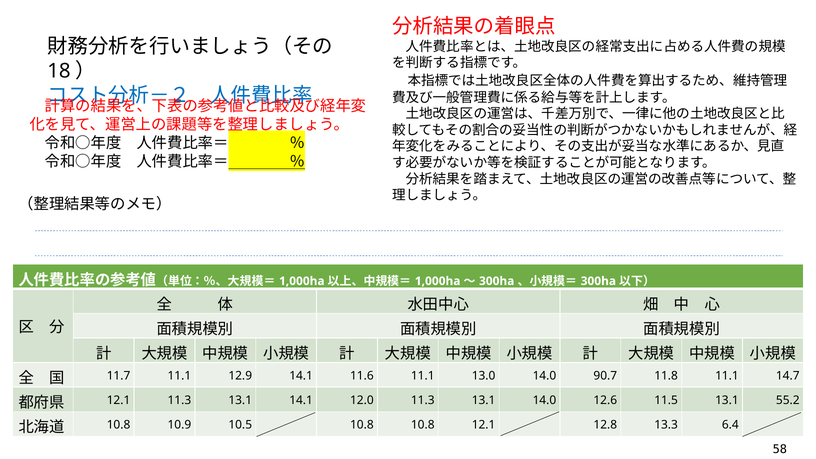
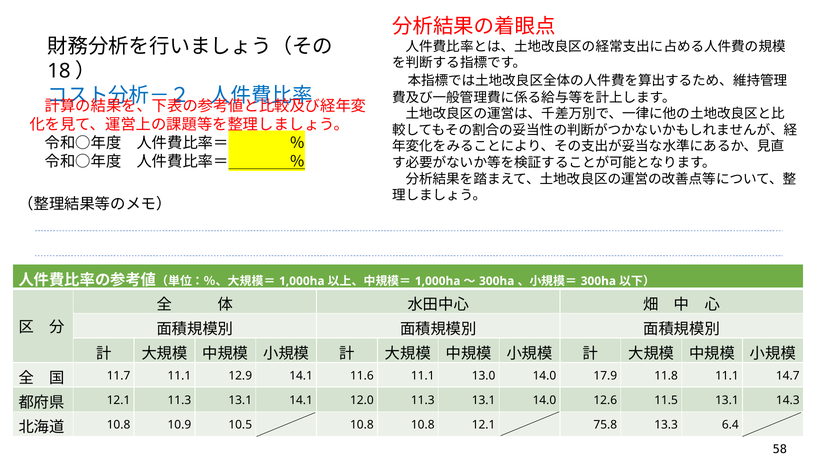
90.7: 90.7 -> 17.9 (605, 376)
55.2: 55.2 -> 14.3 (788, 400)
12.8: 12.8 -> 75.8 (605, 425)
